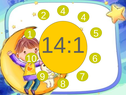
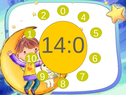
2 4: 4 -> 0 (63, 11)
14:1: 14:1 -> 14:0 (63, 45)
